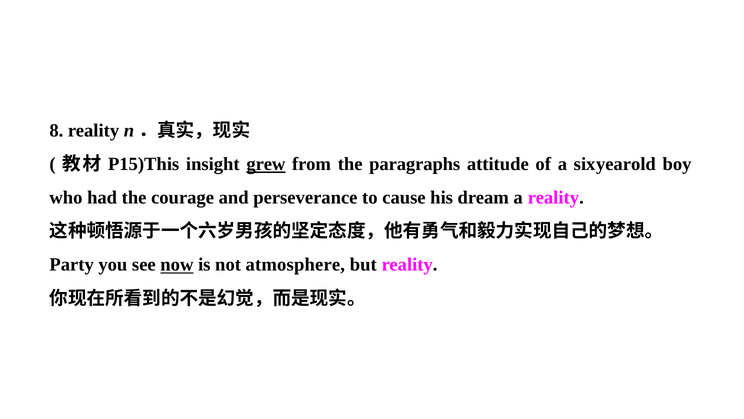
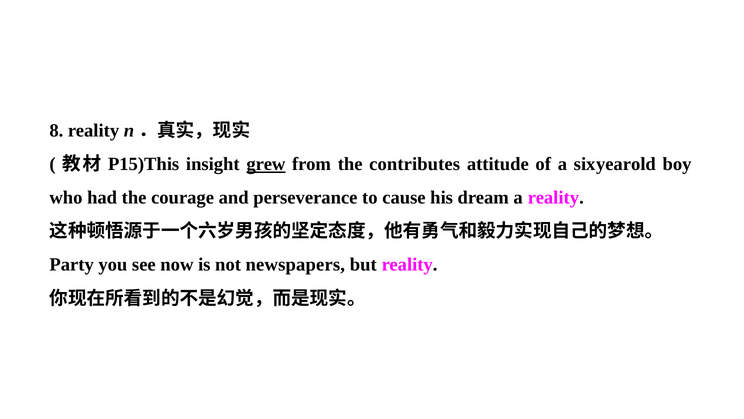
paragraphs: paragraphs -> contributes (415, 164)
now underline: present -> none (177, 265)
atmosphere: atmosphere -> newspapers (295, 265)
